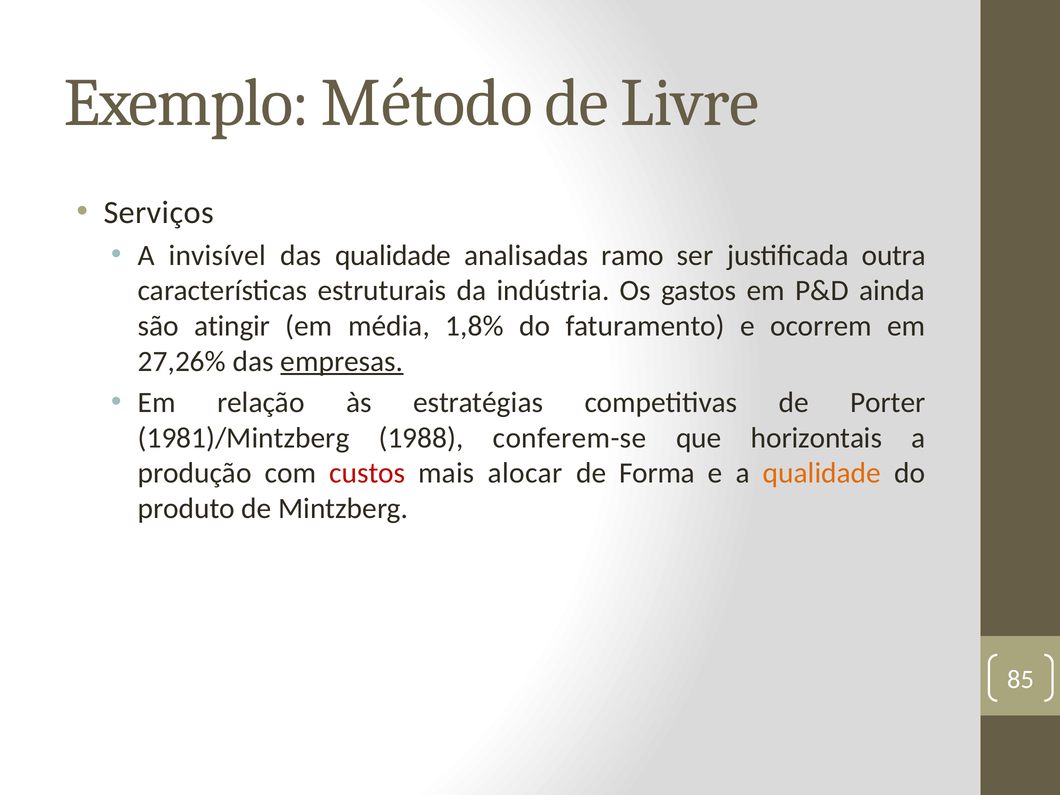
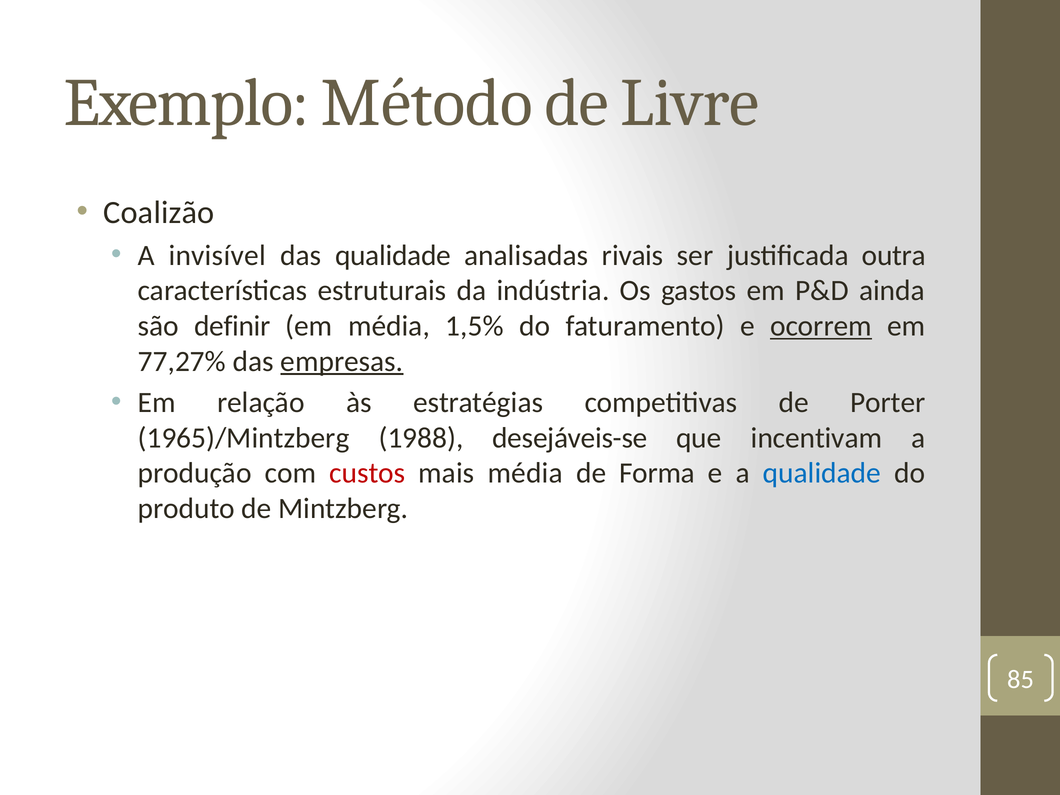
Serviços: Serviços -> Coalizão (159, 212)
ramo: ramo -> rivais (633, 255)
atingir: atingir -> definir (232, 326)
1,8%: 1,8% -> 1,5% (475, 326)
ocorrem underline: none -> present (821, 326)
27,26%: 27,26% -> 77,27% (182, 361)
1981)/Mintzberg: 1981)/Mintzberg -> 1965)/Mintzberg (244, 438)
conferem-se: conferem-se -> desejáveis-se (570, 438)
horizontais: horizontais -> incentivam (816, 438)
mais alocar: alocar -> média (525, 473)
qualidade colour: orange -> blue (822, 473)
